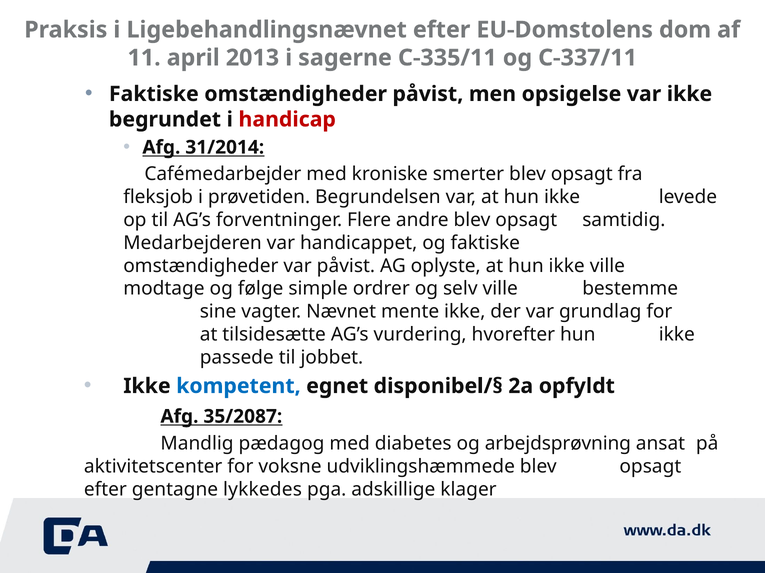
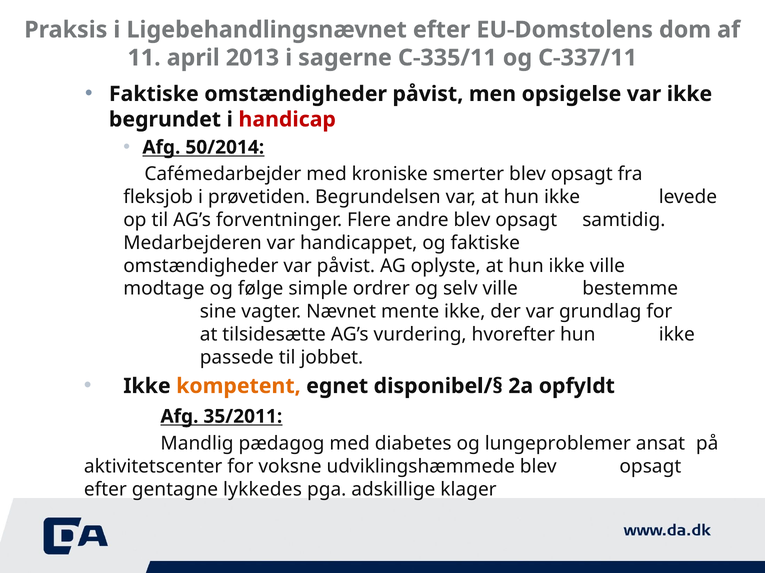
31/2014: 31/2014 -> 50/2014 (225, 148)
kompetent colour: blue -> orange (238, 387)
35/2087: 35/2087 -> 35/2011 (243, 417)
arbejdsprøvning: arbejdsprøvning -> lungeproblemer (558, 444)
